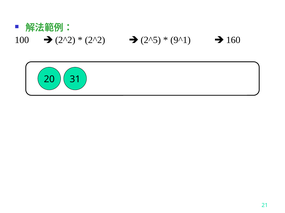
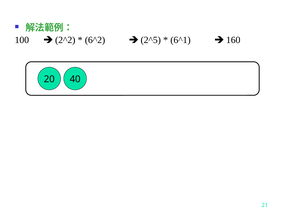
2^2: 2^2 -> 6^2 (95, 40)
9^1: 9^1 -> 6^1 (180, 40)
31: 31 -> 40 (75, 79)
